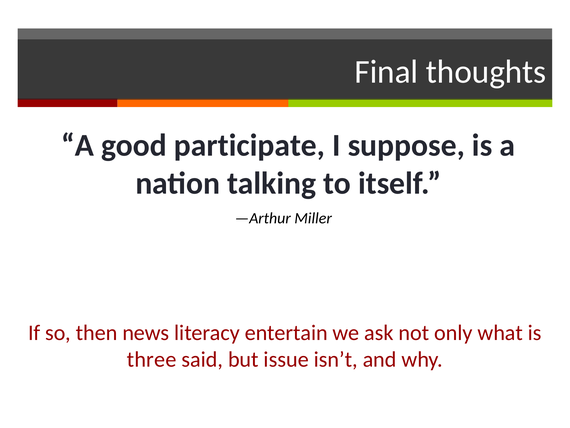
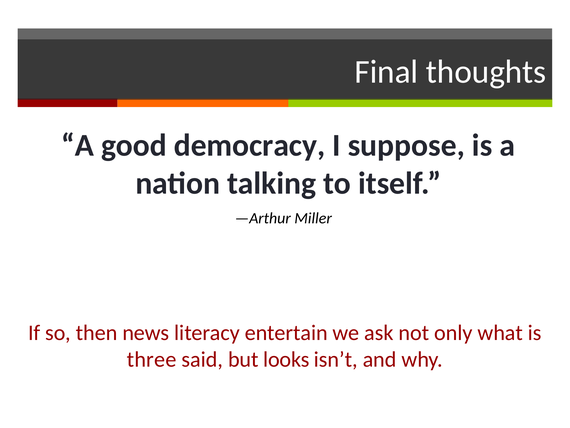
participate: participate -> democracy (250, 145)
issue: issue -> looks (286, 359)
